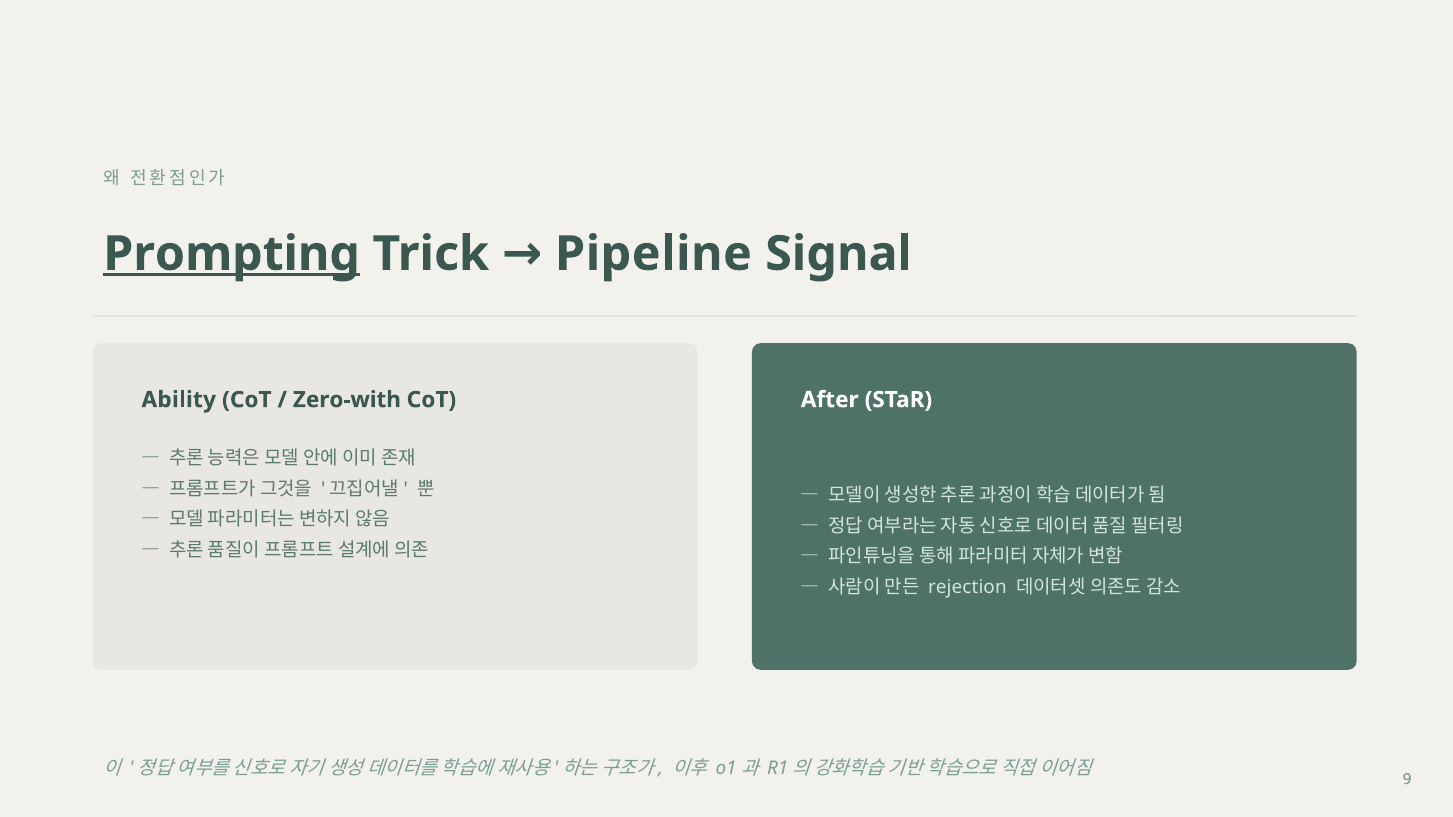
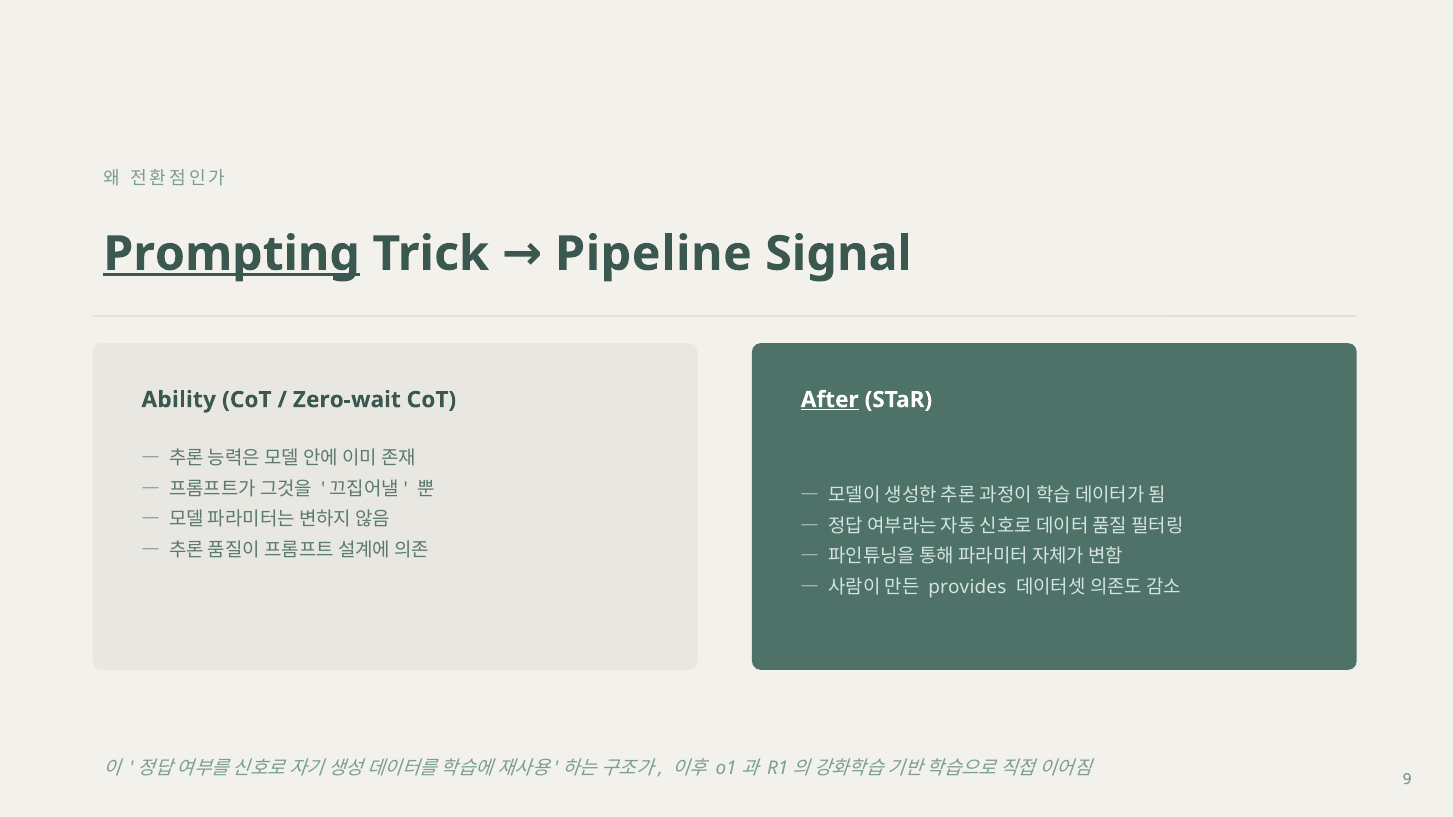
Zero-with: Zero-with -> Zero-wait (347, 400)
After underline: none -> present (830, 400)
rejection: rejection -> provides (967, 587)
